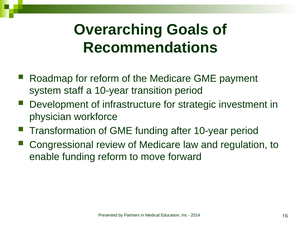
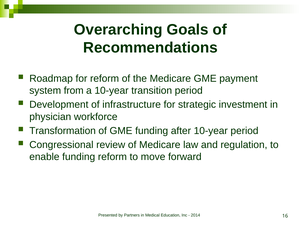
staff: staff -> from (74, 91)
